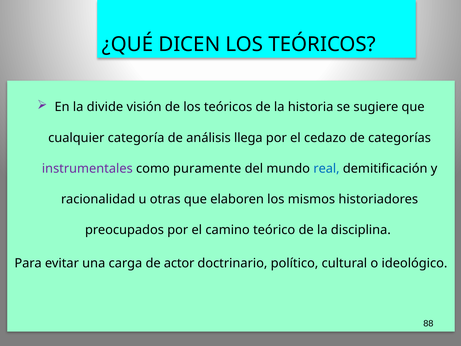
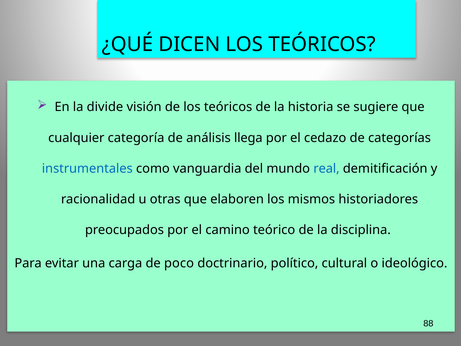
instrumentales colour: purple -> blue (87, 168)
puramente: puramente -> vanguardia (207, 168)
actor: actor -> poco (179, 263)
